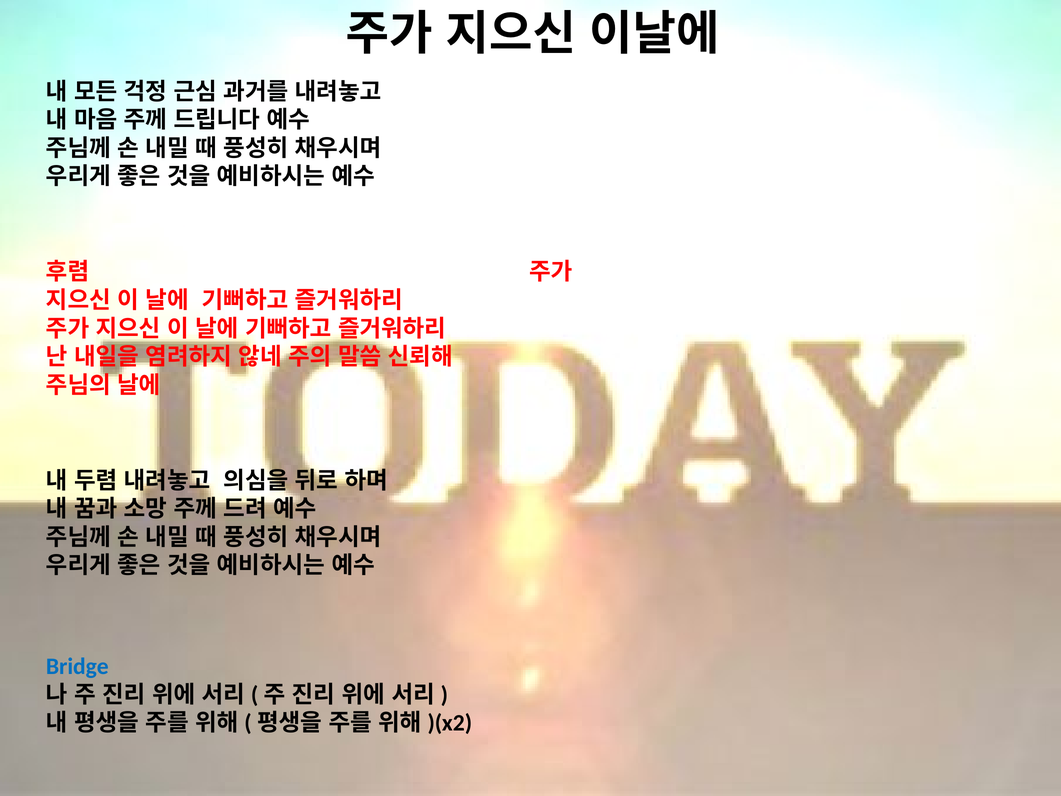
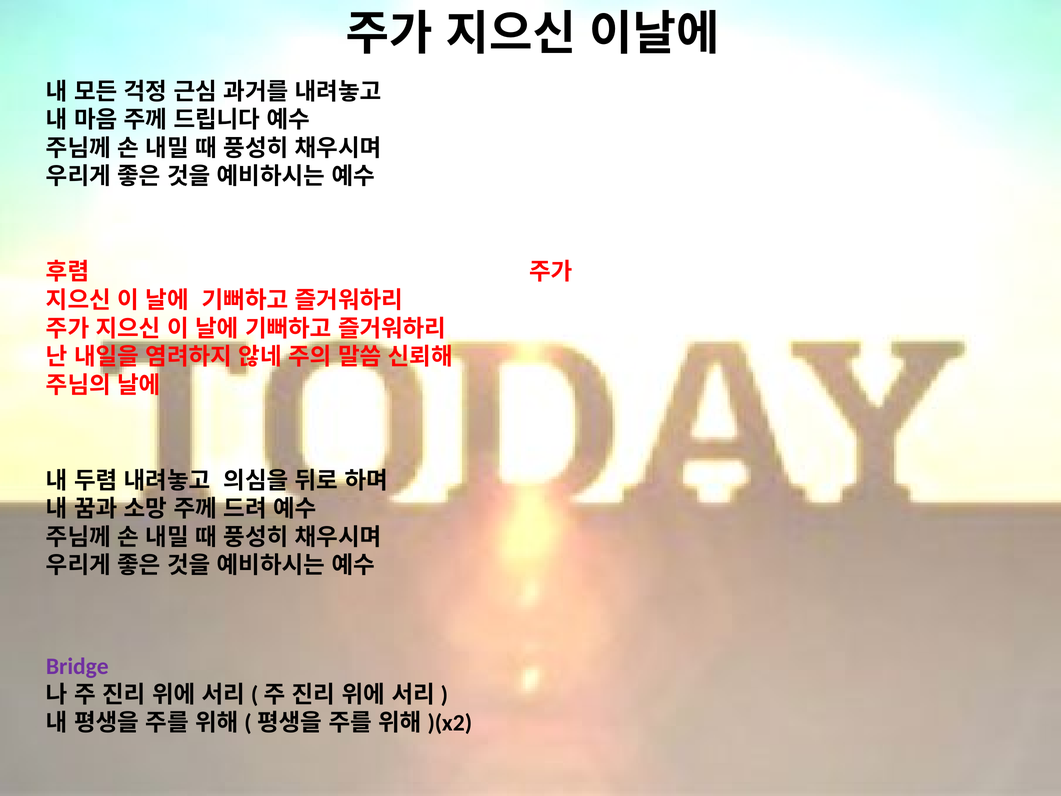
Bridge colour: blue -> purple (77, 666)
